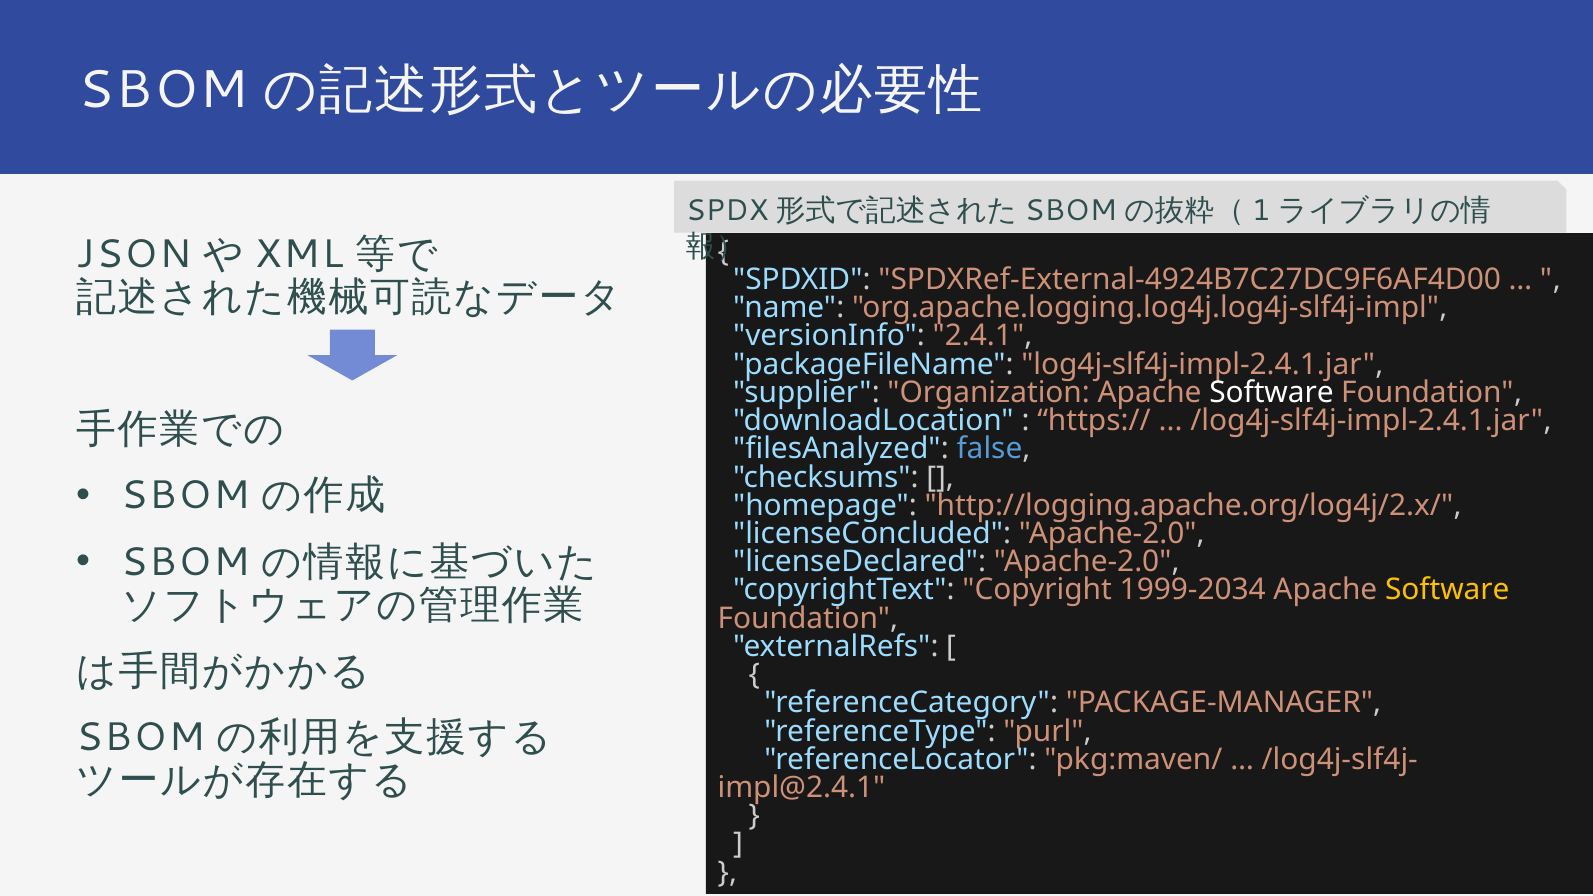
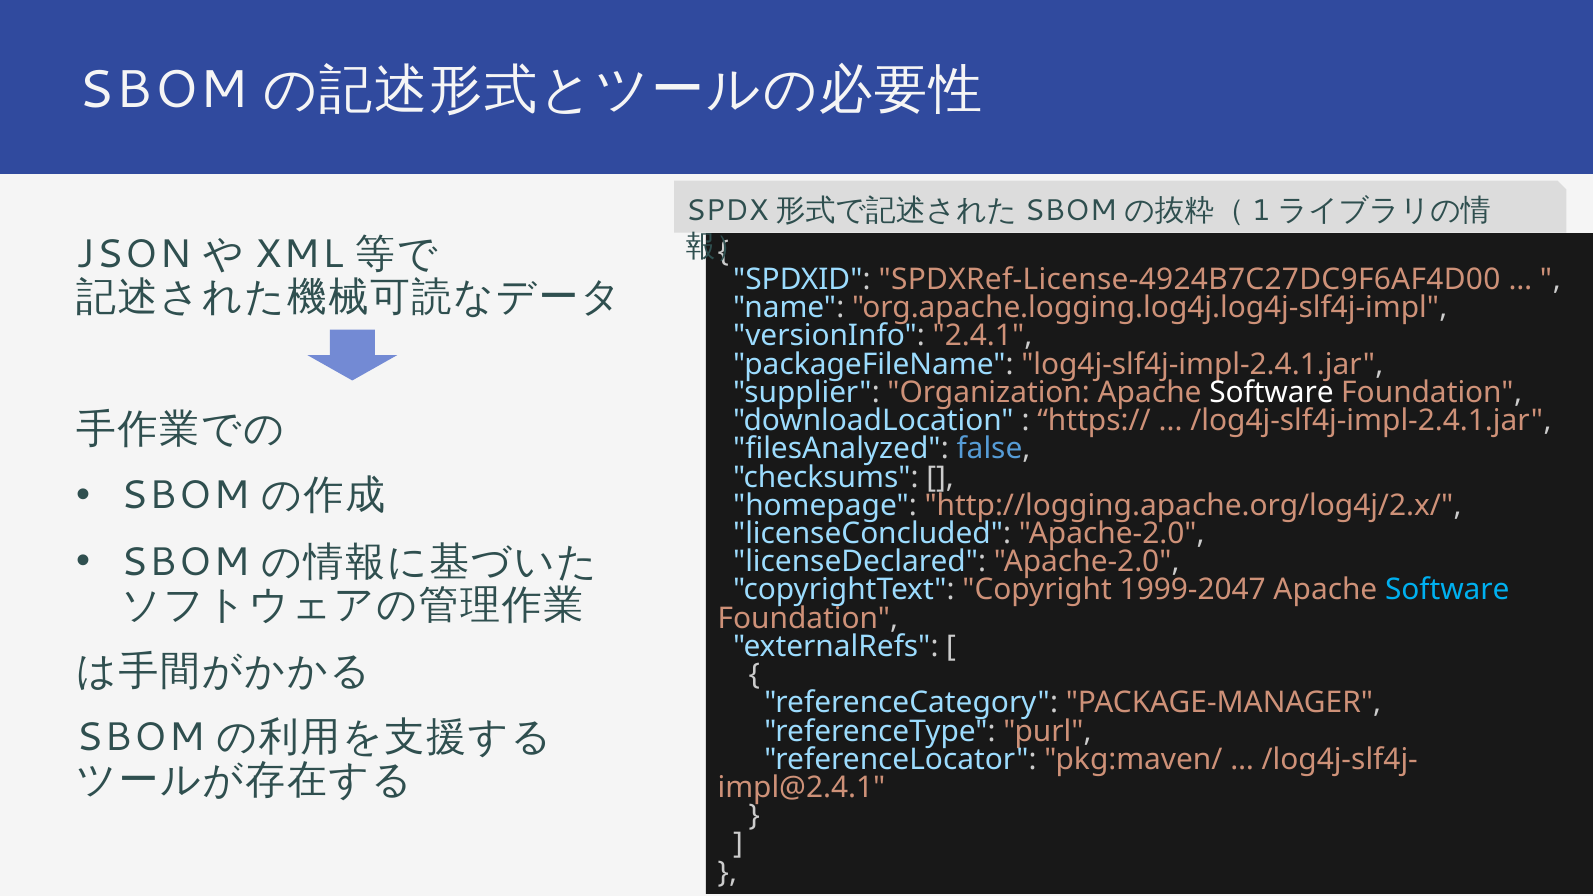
SPDXRef-External-4924B7C27DC9F6AF4D00: SPDXRef-External-4924B7C27DC9F6AF4D00 -> SPDXRef-License-4924B7C27DC9F6AF4D00 (1190, 280)
1999-2034: 1999-2034 -> 1999-2047 (1193, 590)
Software colour: yellow -> light blue (1447, 590)
